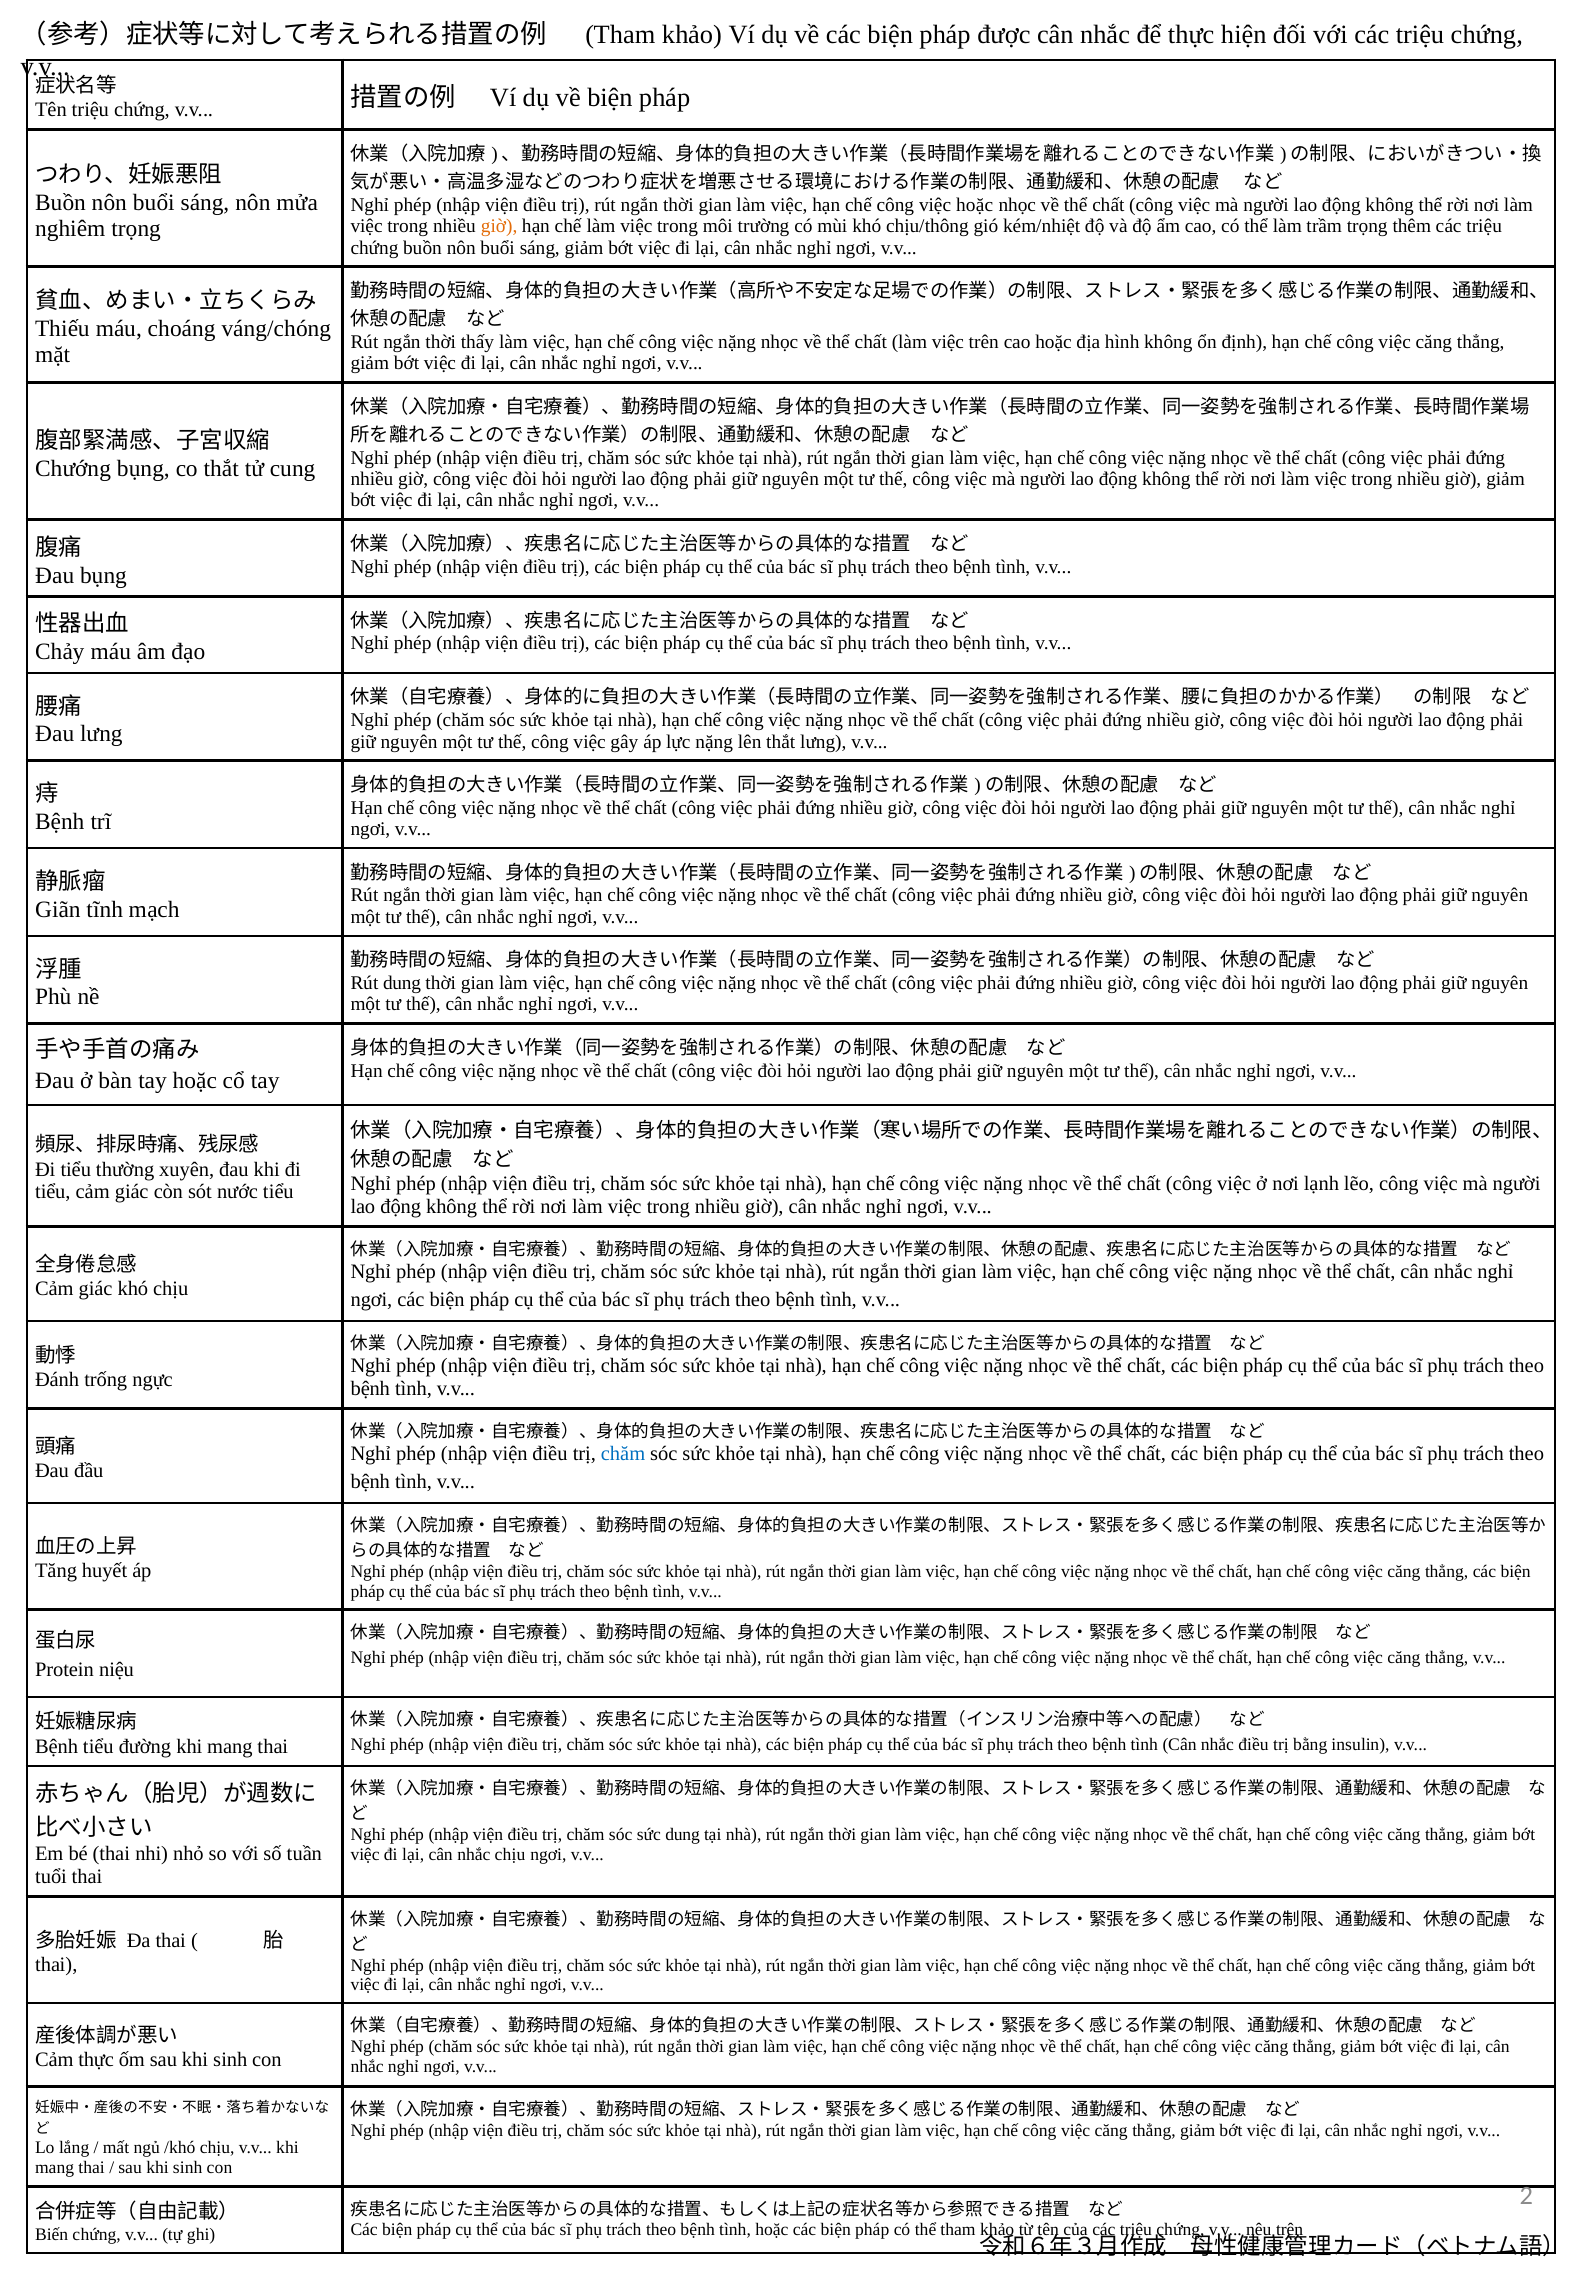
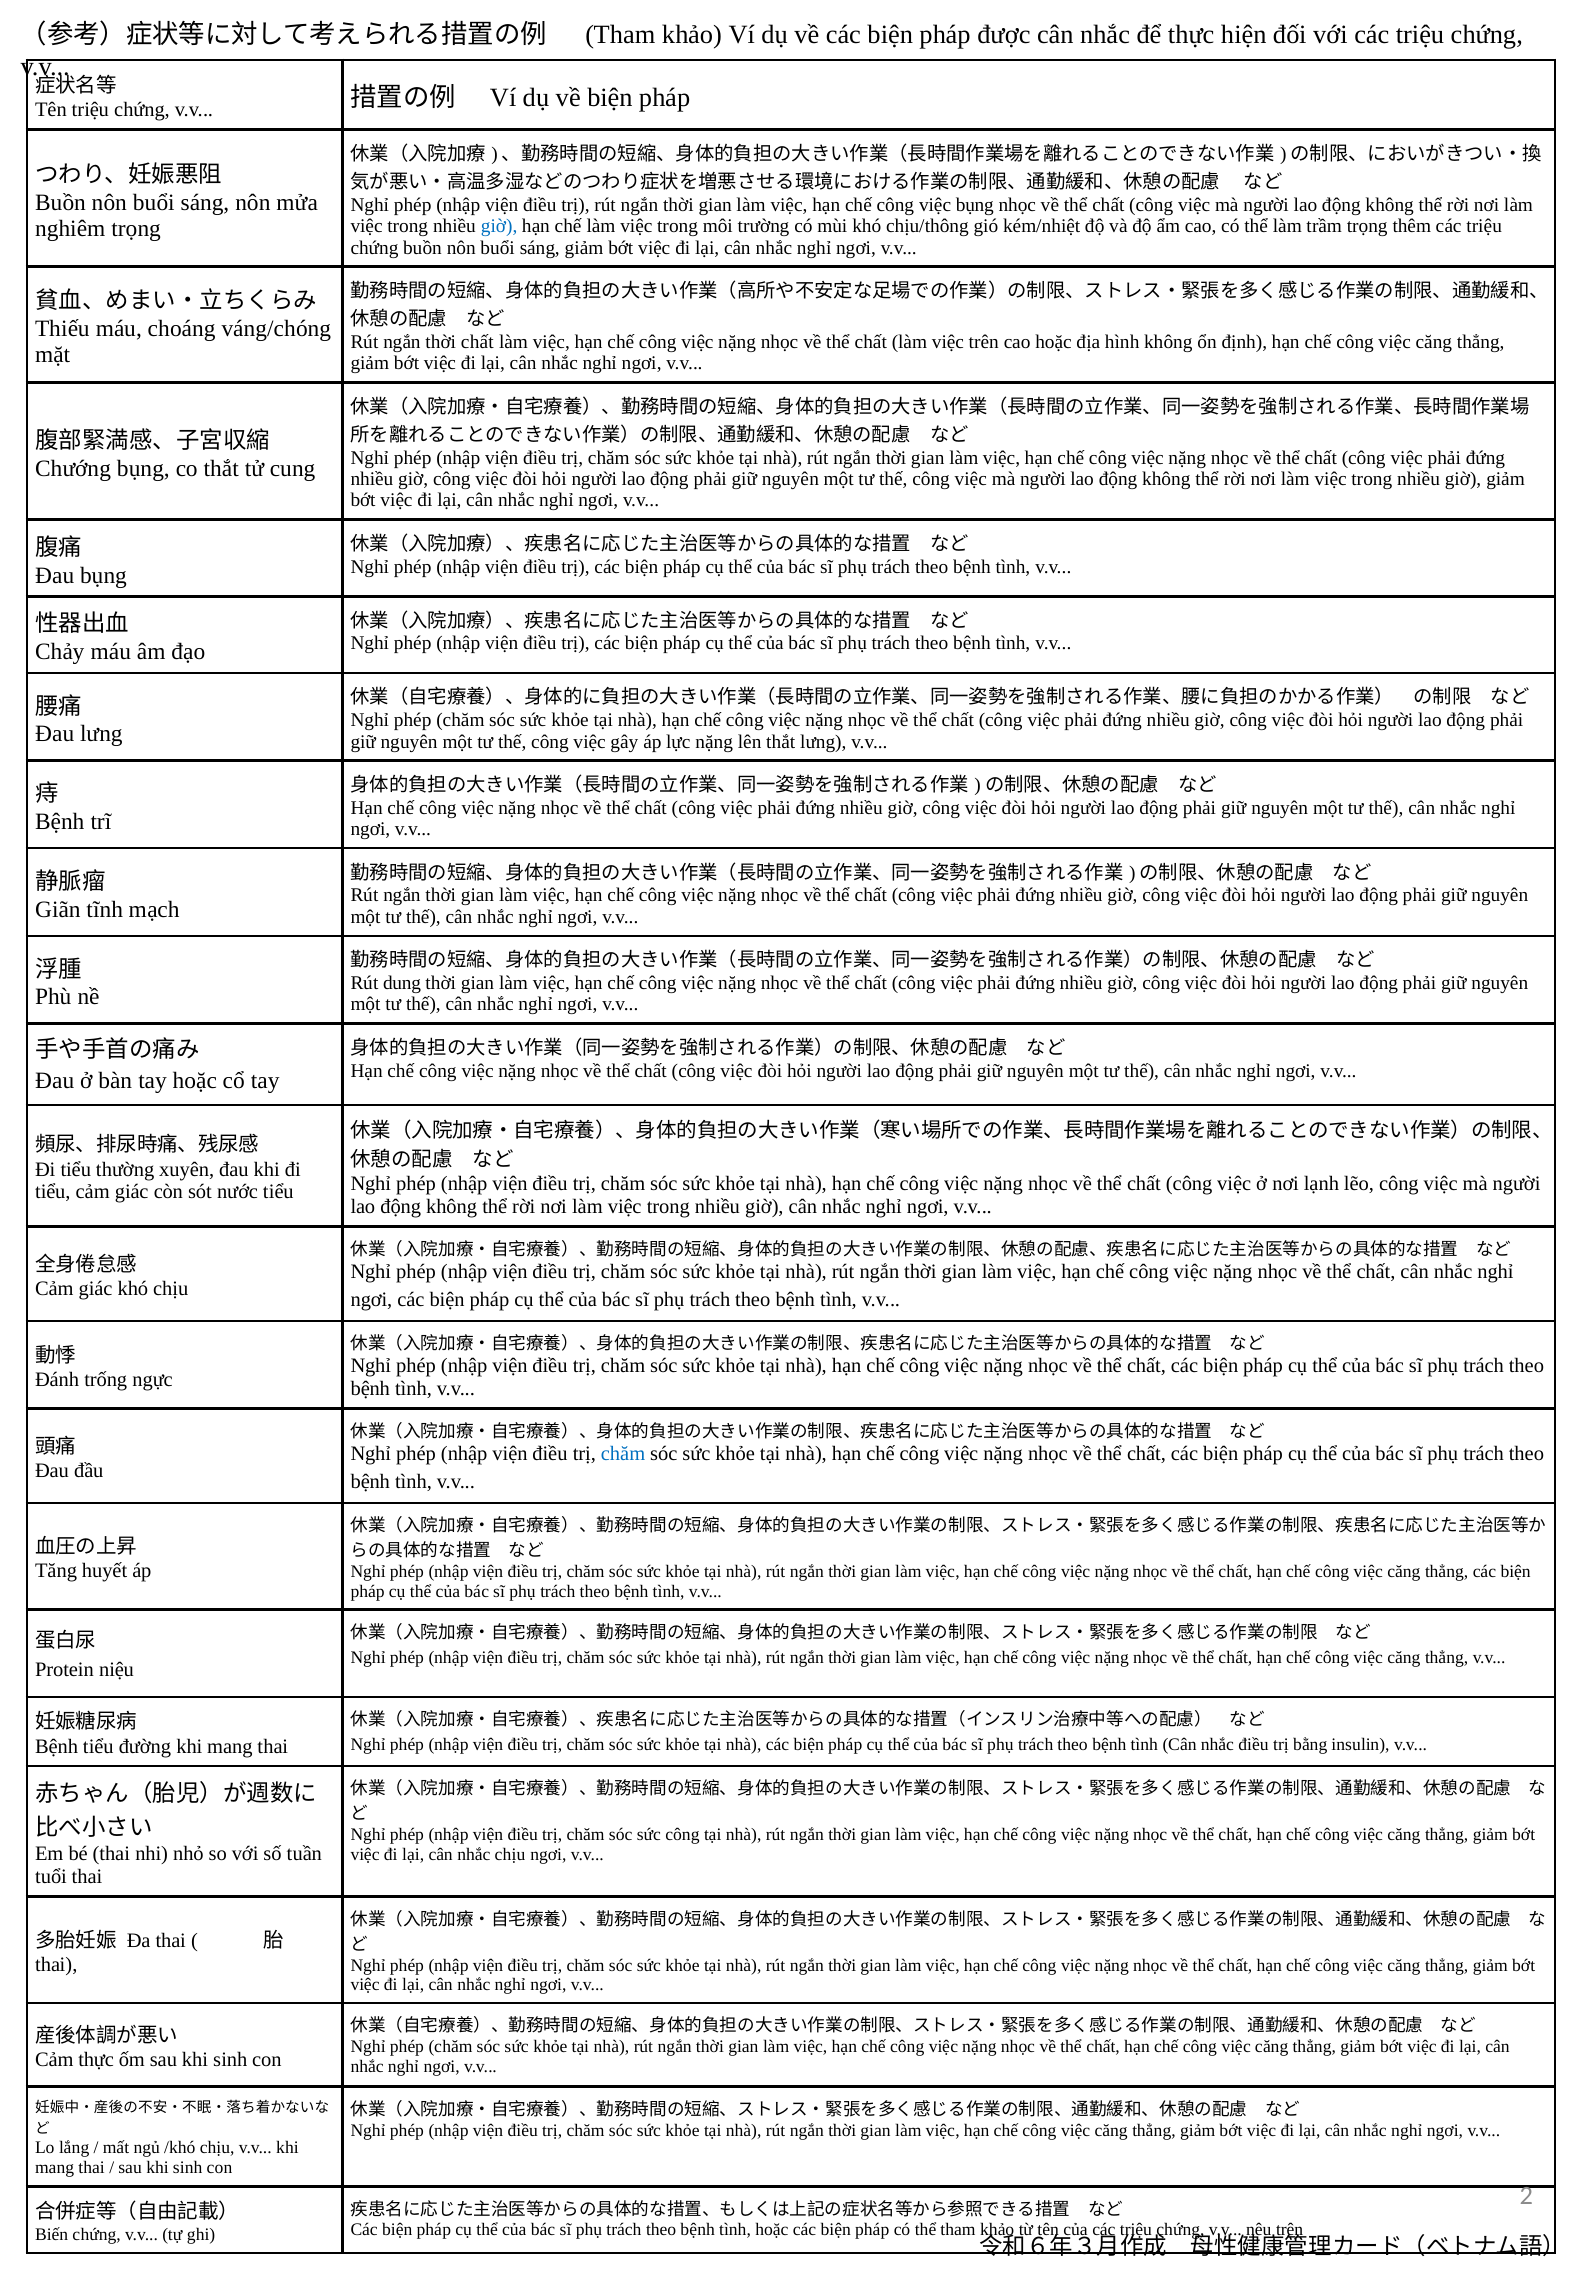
việc hoặc: hoặc -> bụng (975, 205)
giờ colour: orange -> blue (499, 226)
thời thấy: thấy -> chất (477, 342)
sức dung: dung -> công (682, 1835)
